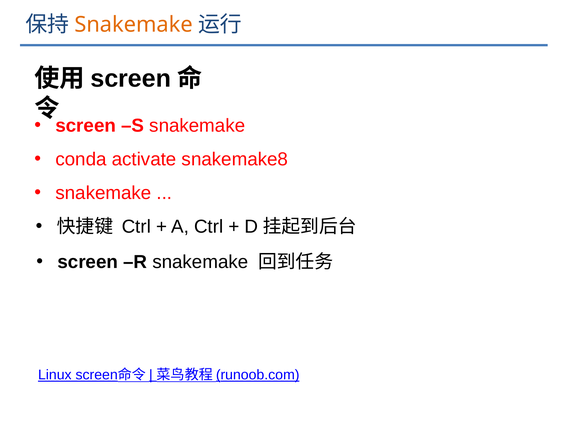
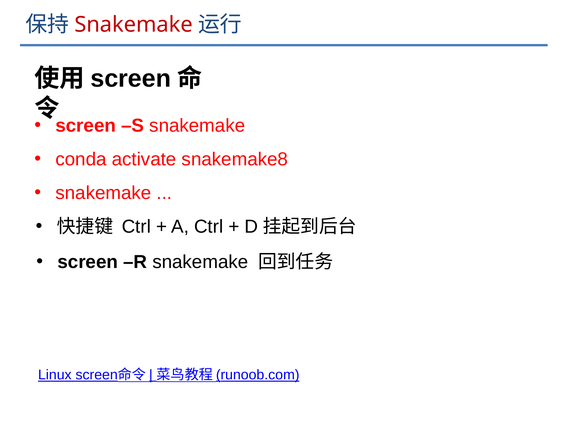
Snakemake colour: orange -> red (134, 25)
